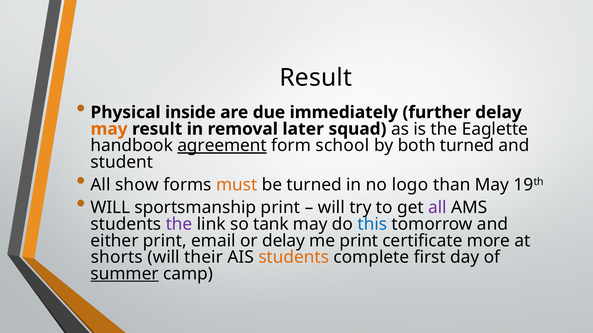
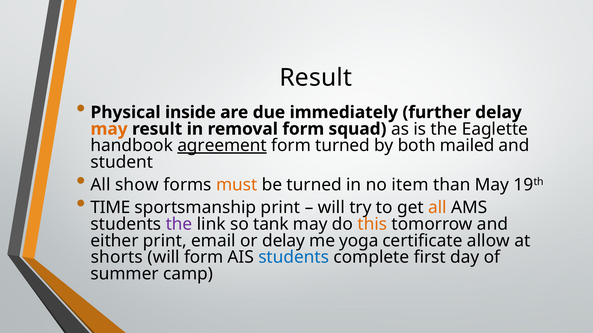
removal later: later -> form (303, 129)
form school: school -> turned (343, 146)
both turned: turned -> mailed (467, 146)
logo: logo -> item (410, 185)
WILL: WILL -> TIME (110, 208)
all colour: purple -> orange (437, 208)
this colour: blue -> orange (372, 224)
me print: print -> yoga (359, 241)
more: more -> allow (488, 241)
will their: their -> form (204, 258)
students colour: orange -> blue (294, 258)
summer underline: present -> none (125, 274)
